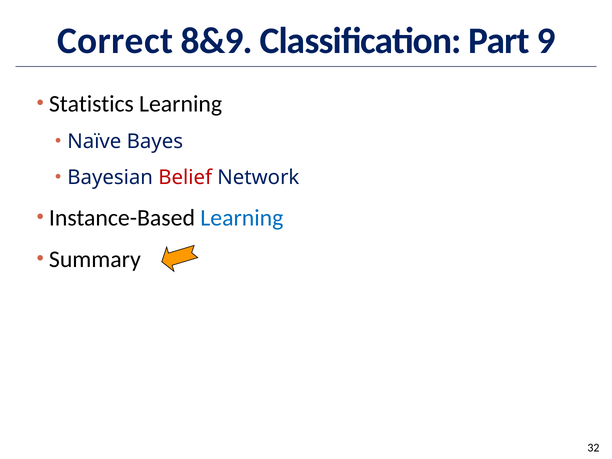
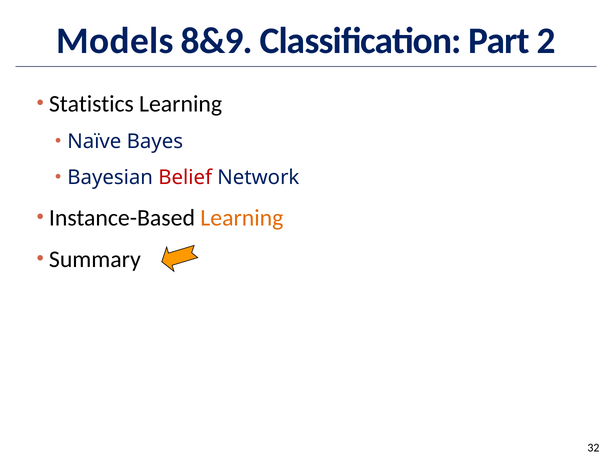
Correct: Correct -> Models (115, 41)
9: 9 -> 2 (546, 41)
Learning colour: blue -> orange (242, 218)
